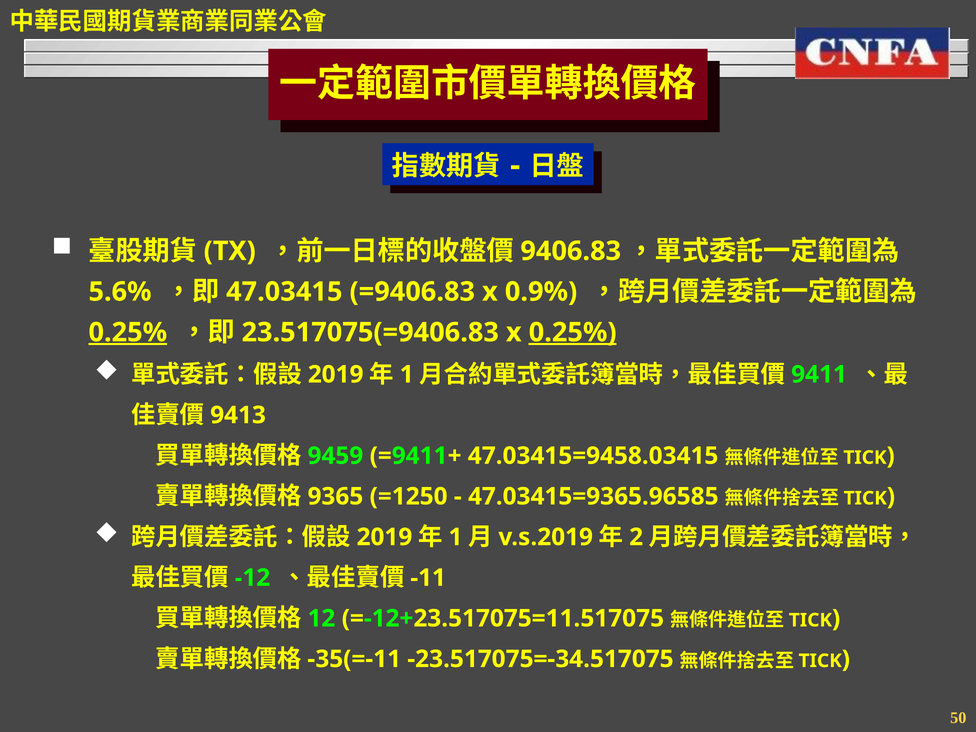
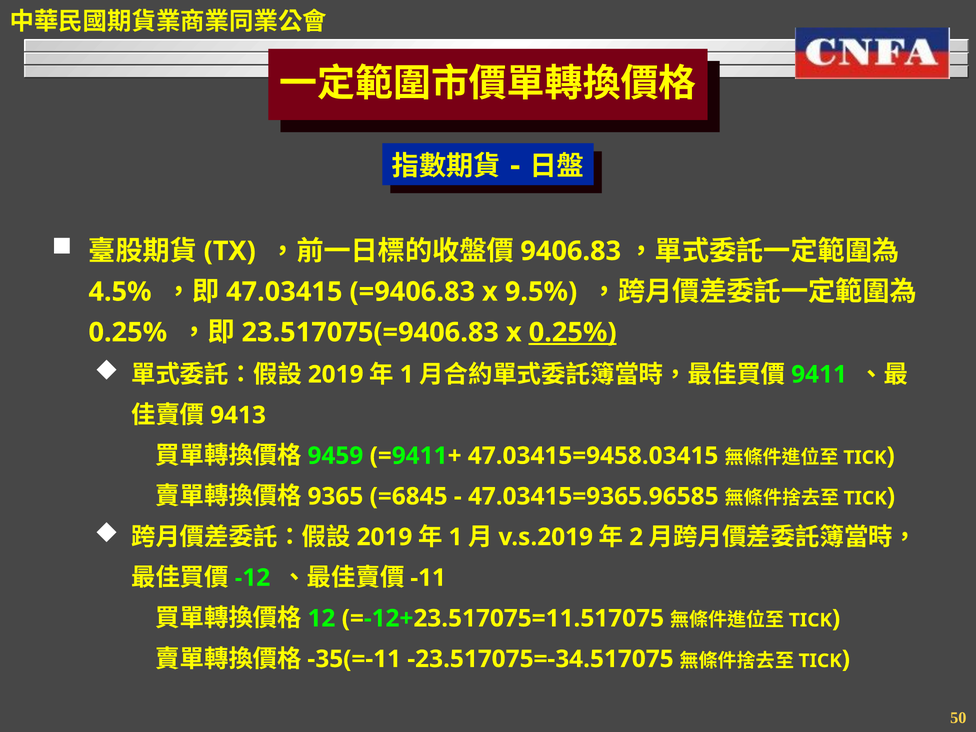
5.6%: 5.6% -> 4.5% (120, 292)
0.9%: 0.9% -> 9.5% (541, 292)
0.25% underline: present -> none (128, 332)
=1250: =1250 -> =6845 (409, 496)
